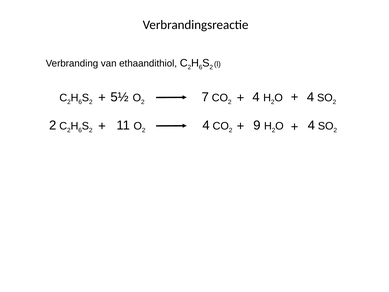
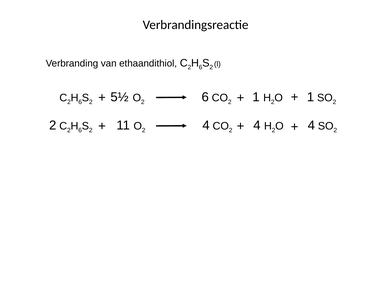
2 7: 7 -> 6 (205, 97)
4: 4 -> 1 (256, 97)
4: 4 -> 1 (310, 97)
9: 9 -> 4 (257, 125)
